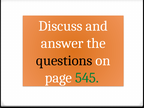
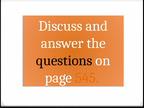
545 colour: green -> orange (87, 78)
